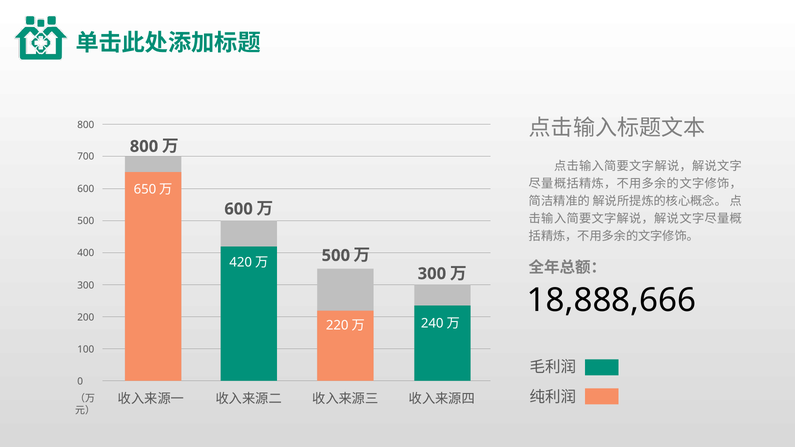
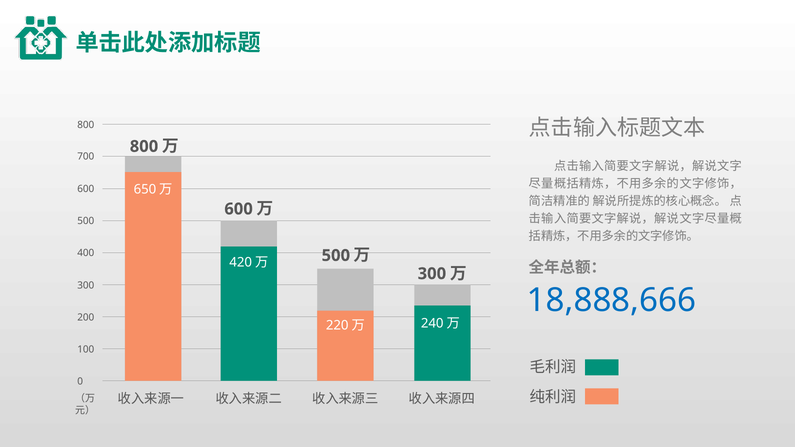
18,888,666 colour: black -> blue (611, 300)
